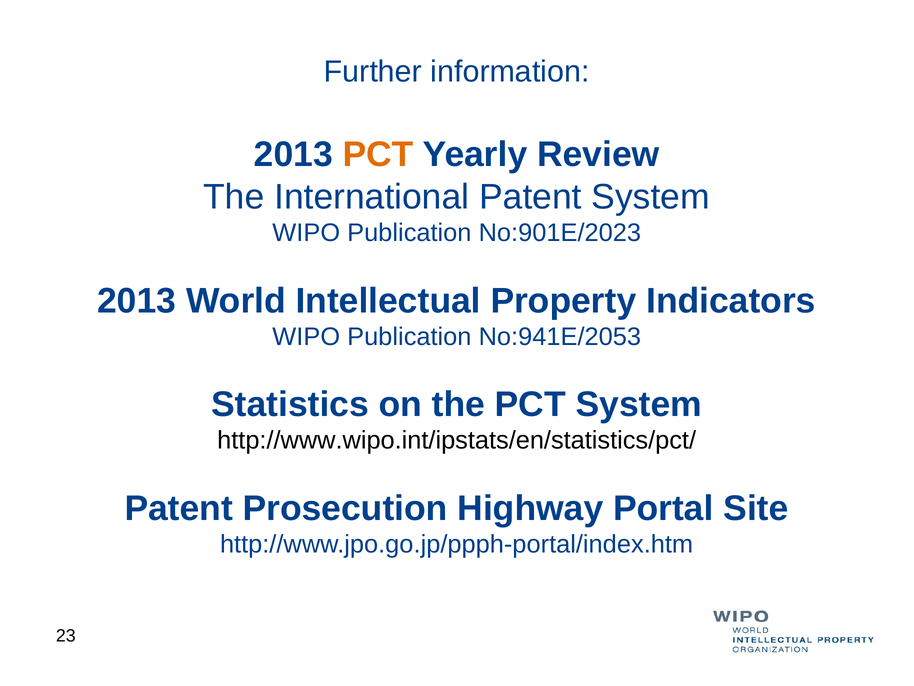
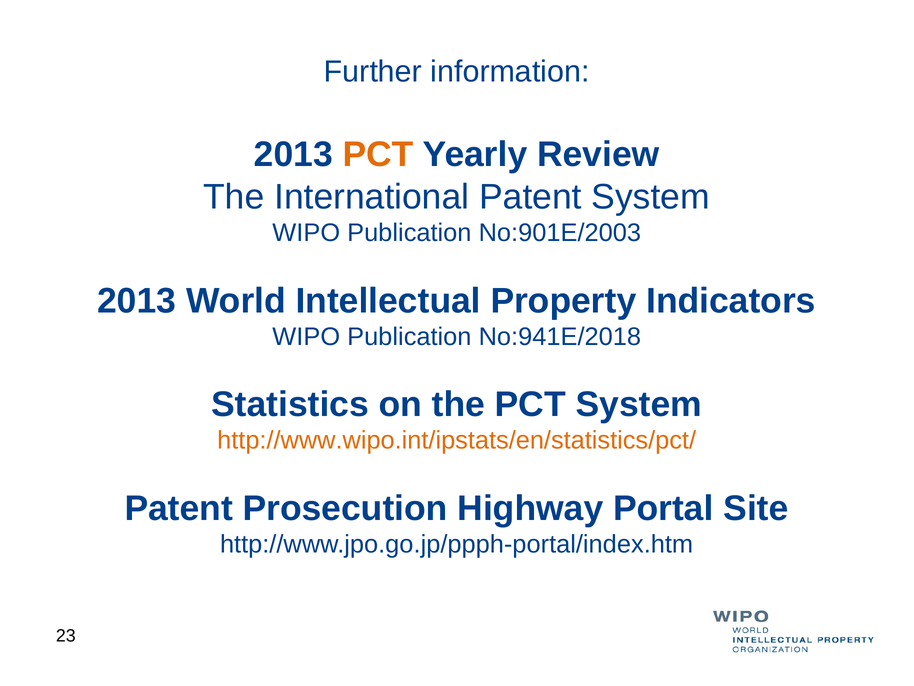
No:901E/2023: No:901E/2023 -> No:901E/2003 (560, 233)
No:941E/2053: No:941E/2053 -> No:941E/2018 (560, 337)
http://www.wipo.int/ipstats/en/statistics/pct/ colour: black -> orange (457, 440)
